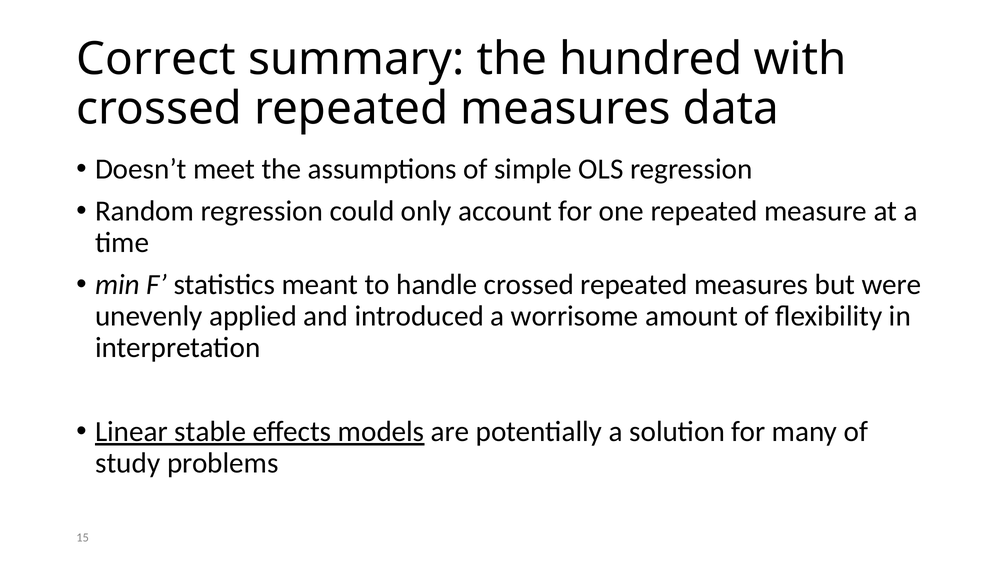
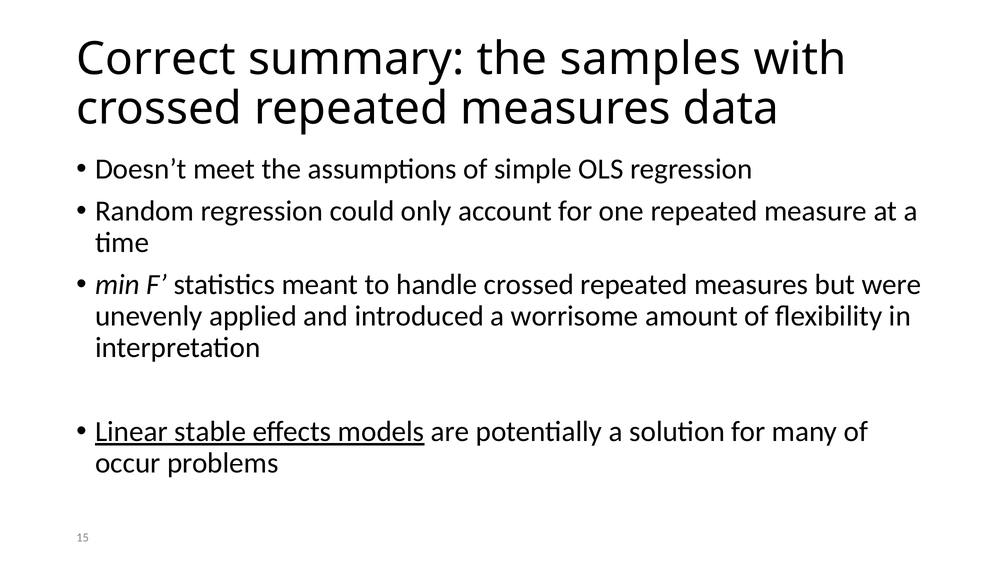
hundred: hundred -> samples (650, 59)
study: study -> occur (128, 463)
